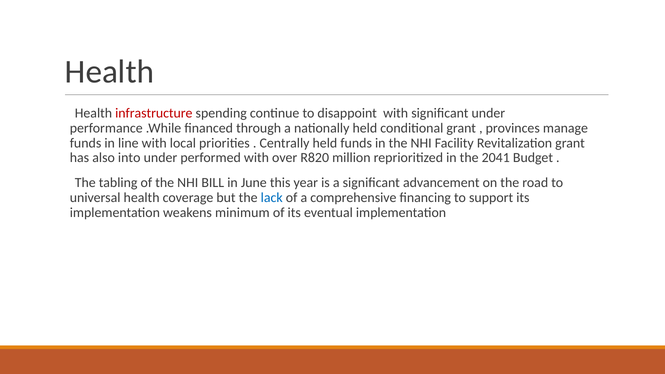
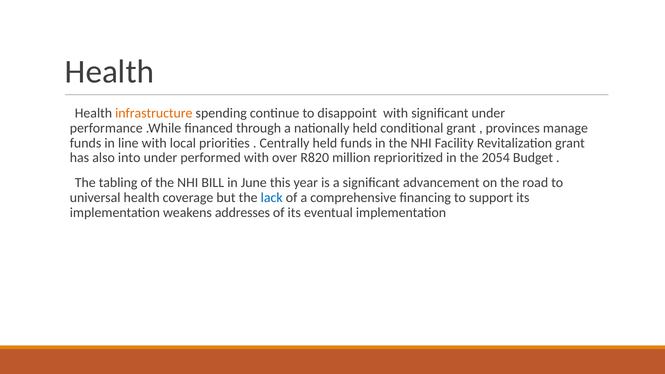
infrastructure colour: red -> orange (154, 113)
2041: 2041 -> 2054 (496, 158)
minimum: minimum -> addresses (242, 213)
